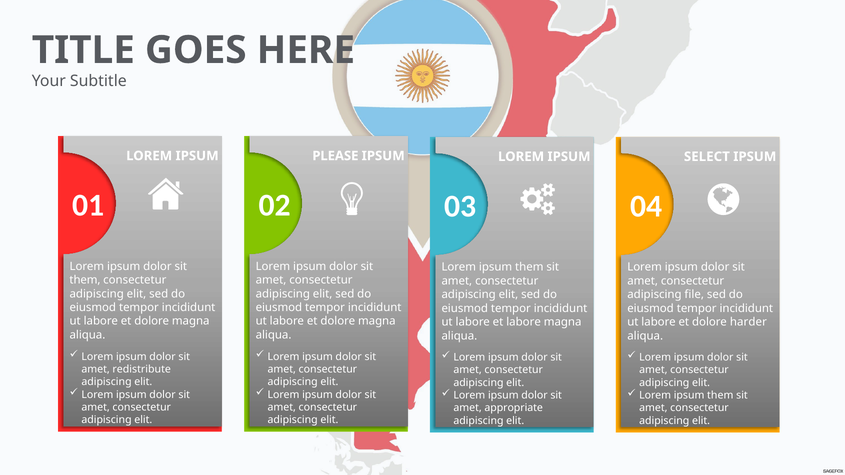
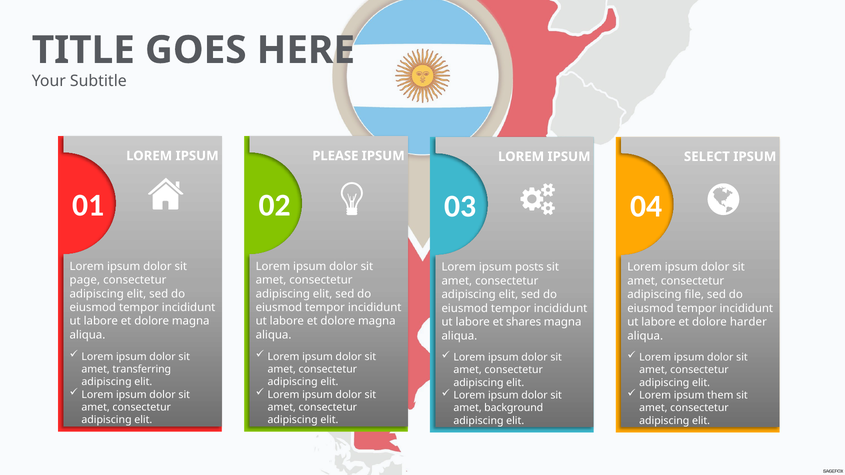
them: them -> posts (529, 267)
them: them -> page (85, 280)
et labore: labore -> shares (524, 322)
redistribute: redistribute -> transferring (142, 369)
appropriate: appropriate -> background (514, 408)
